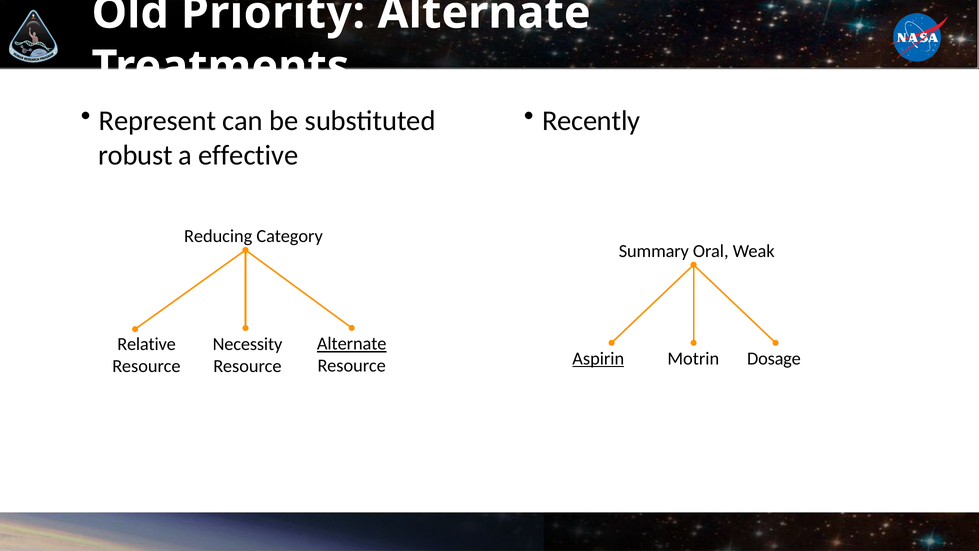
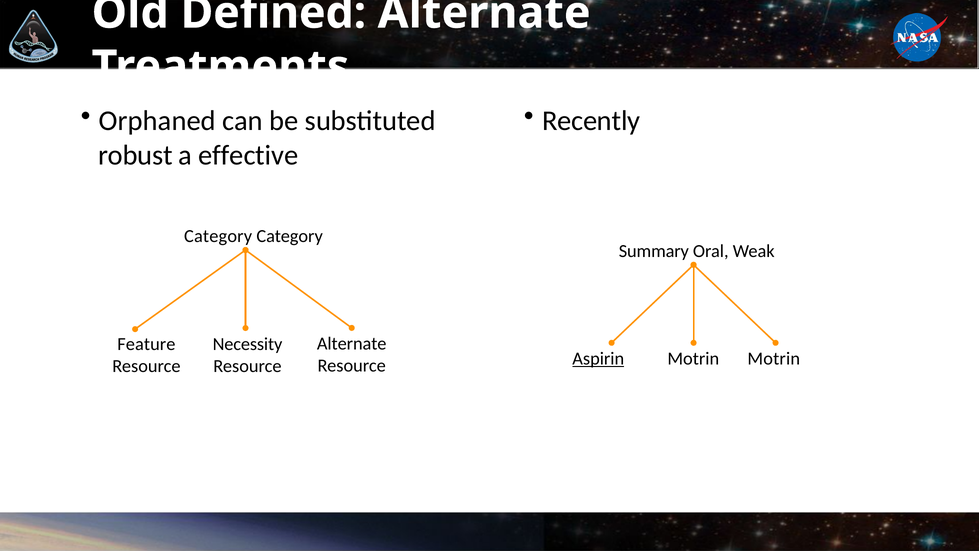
Priority: Priority -> Defined (273, 13)
Represent: Represent -> Orphaned (157, 121)
Reducing: Reducing -> Category (218, 236)
Alternate underline: present -> none (352, 344)
Relative: Relative -> Feature (146, 344)
Motrin Dosage: Dosage -> Motrin (774, 358)
